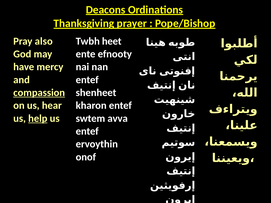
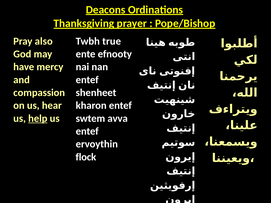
heet: heet -> true (112, 41)
compassion underline: present -> none (39, 93)
onof: onof -> flock (86, 157)
